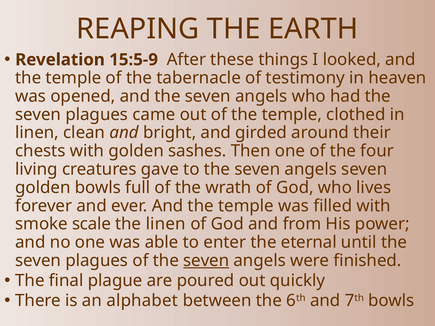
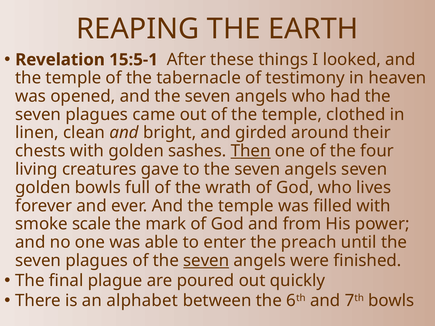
15:5-9: 15:5-9 -> 15:5-1 (134, 60)
Then underline: none -> present (251, 151)
the linen: linen -> mark (166, 224)
eternal: eternal -> preach (309, 242)
